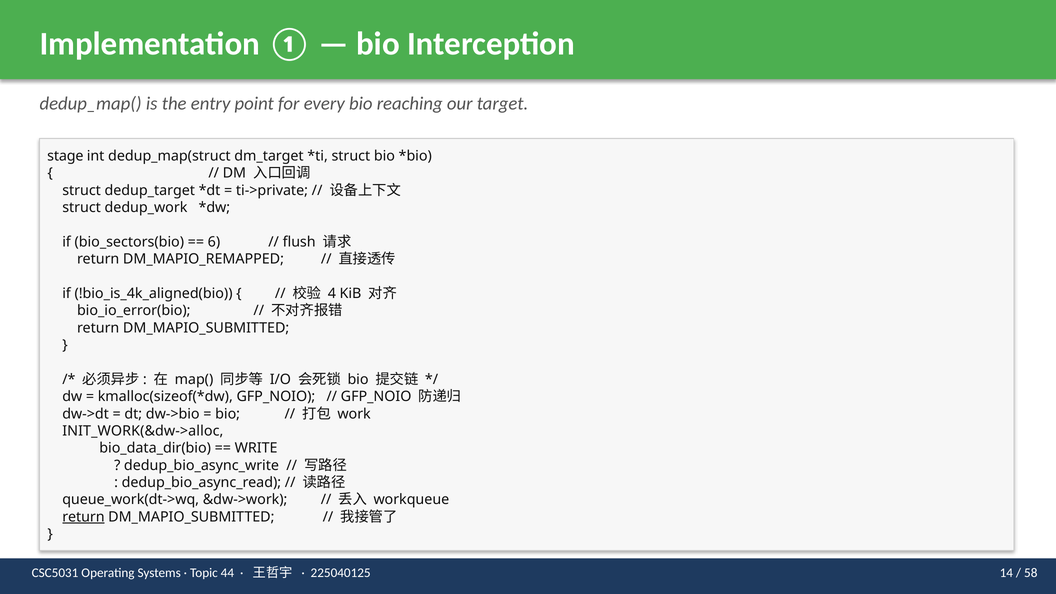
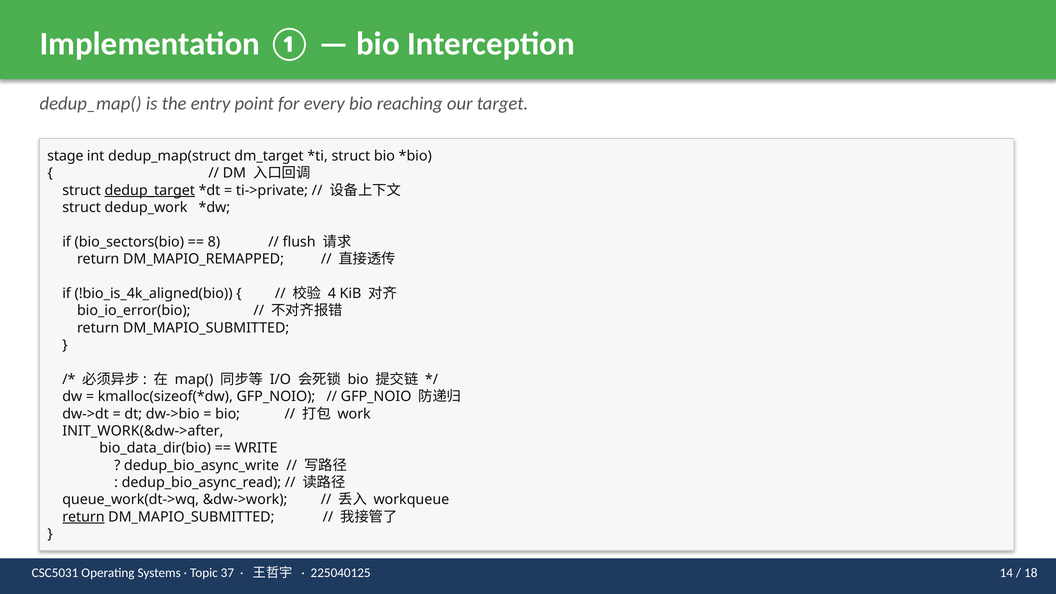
dedup_target underline: none -> present (150, 190)
6: 6 -> 8 (214, 242)
INIT_WORK(&dw->alloc: INIT_WORK(&dw->alloc -> INIT_WORK(&dw->after (143, 431)
44: 44 -> 37 (227, 573)
58: 58 -> 18 (1031, 573)
